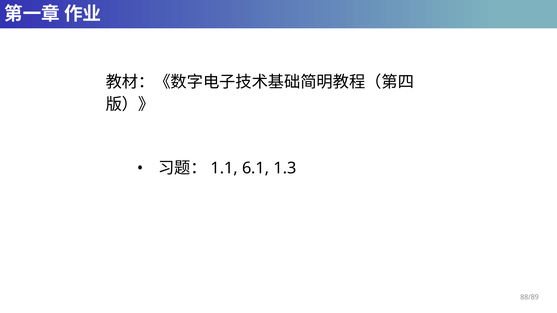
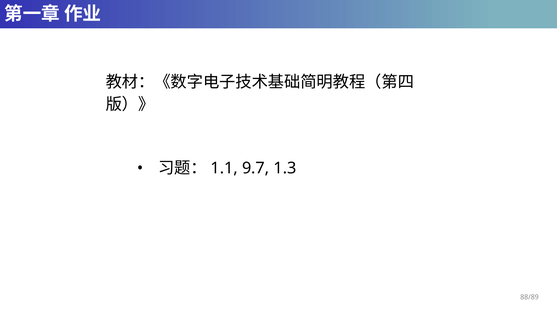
6.1: 6.1 -> 9.7 (256, 168)
